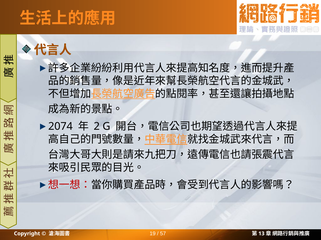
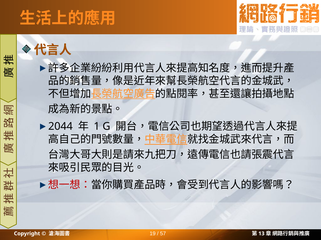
2074: 2074 -> 2044 (60, 127)
2: 2 -> 1 (97, 127)
